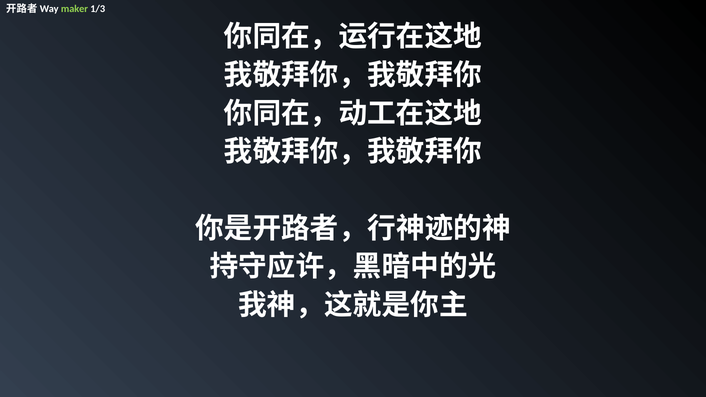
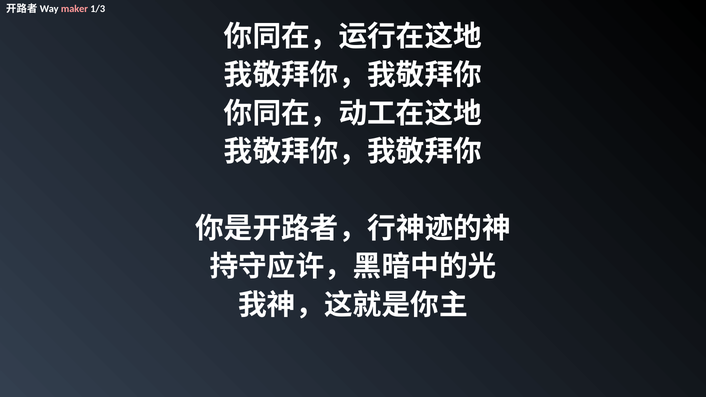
maker colour: light green -> pink (74, 9)
